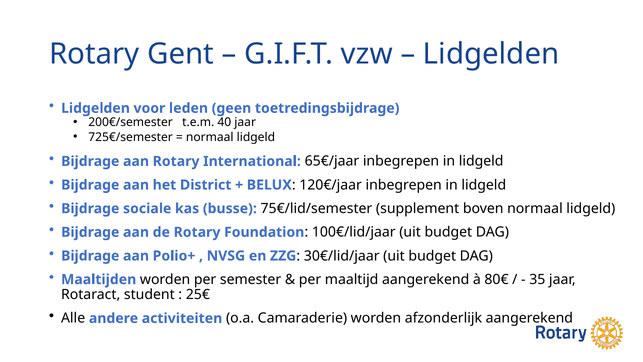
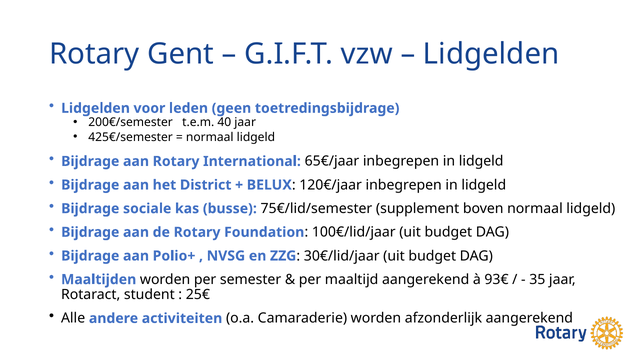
725€/semester: 725€/semester -> 425€/semester (131, 137)
80€: 80€ -> 93€ (496, 279)
